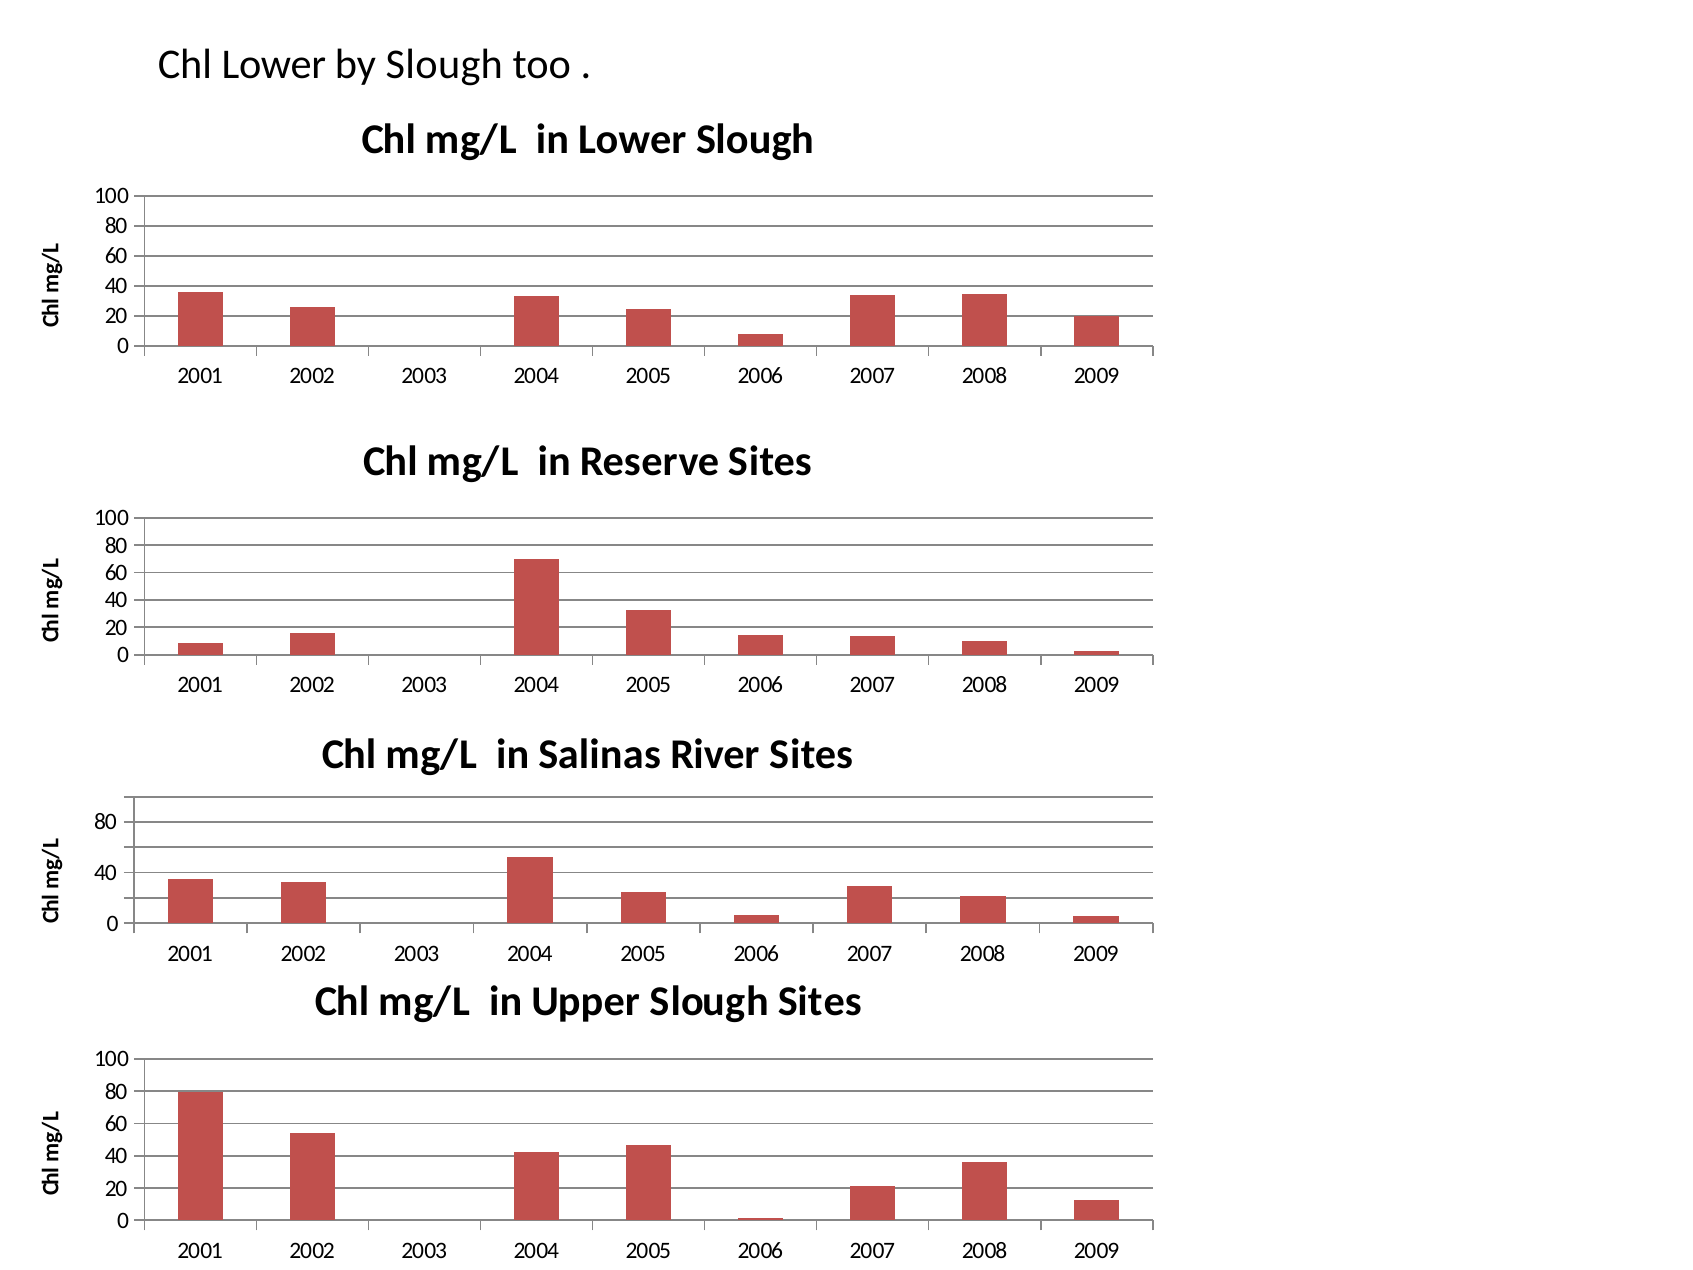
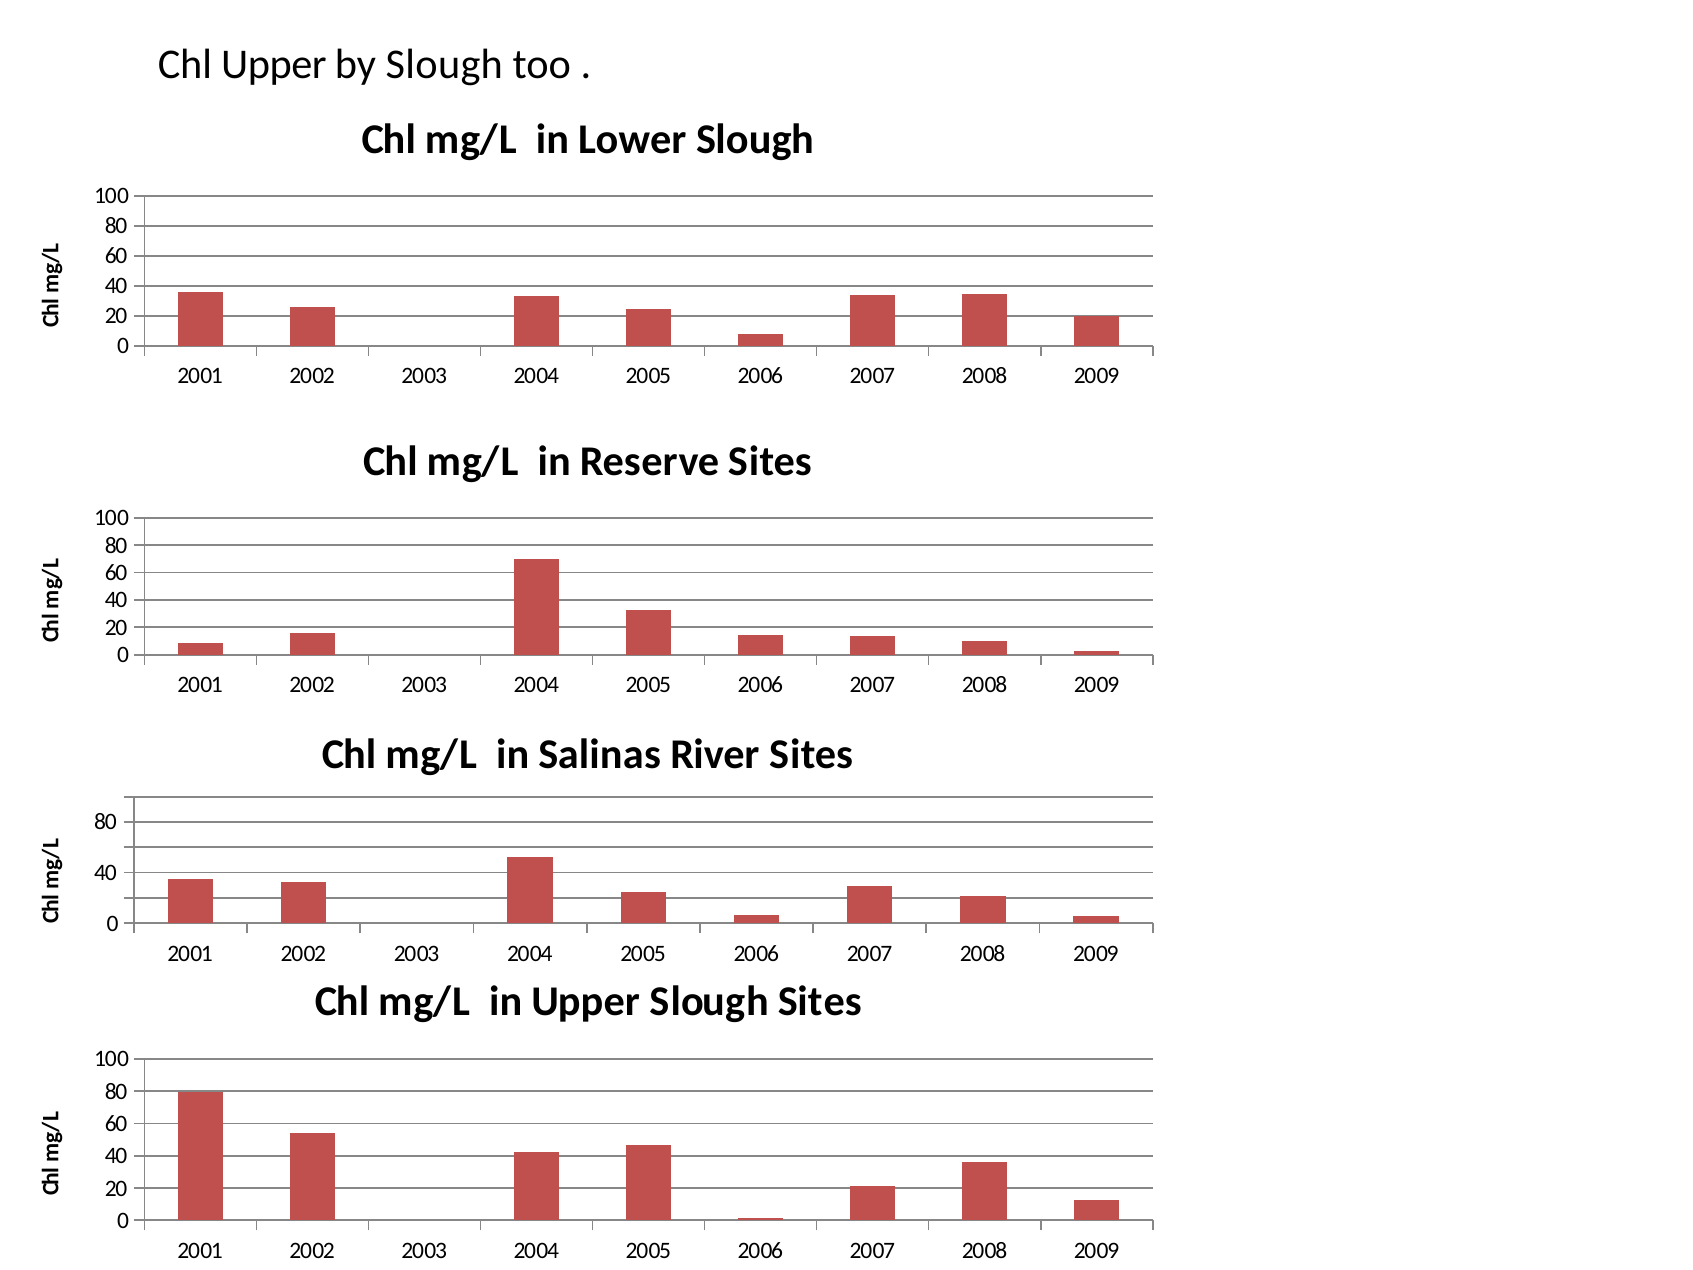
Chl Lower: Lower -> Upper (274, 65)
